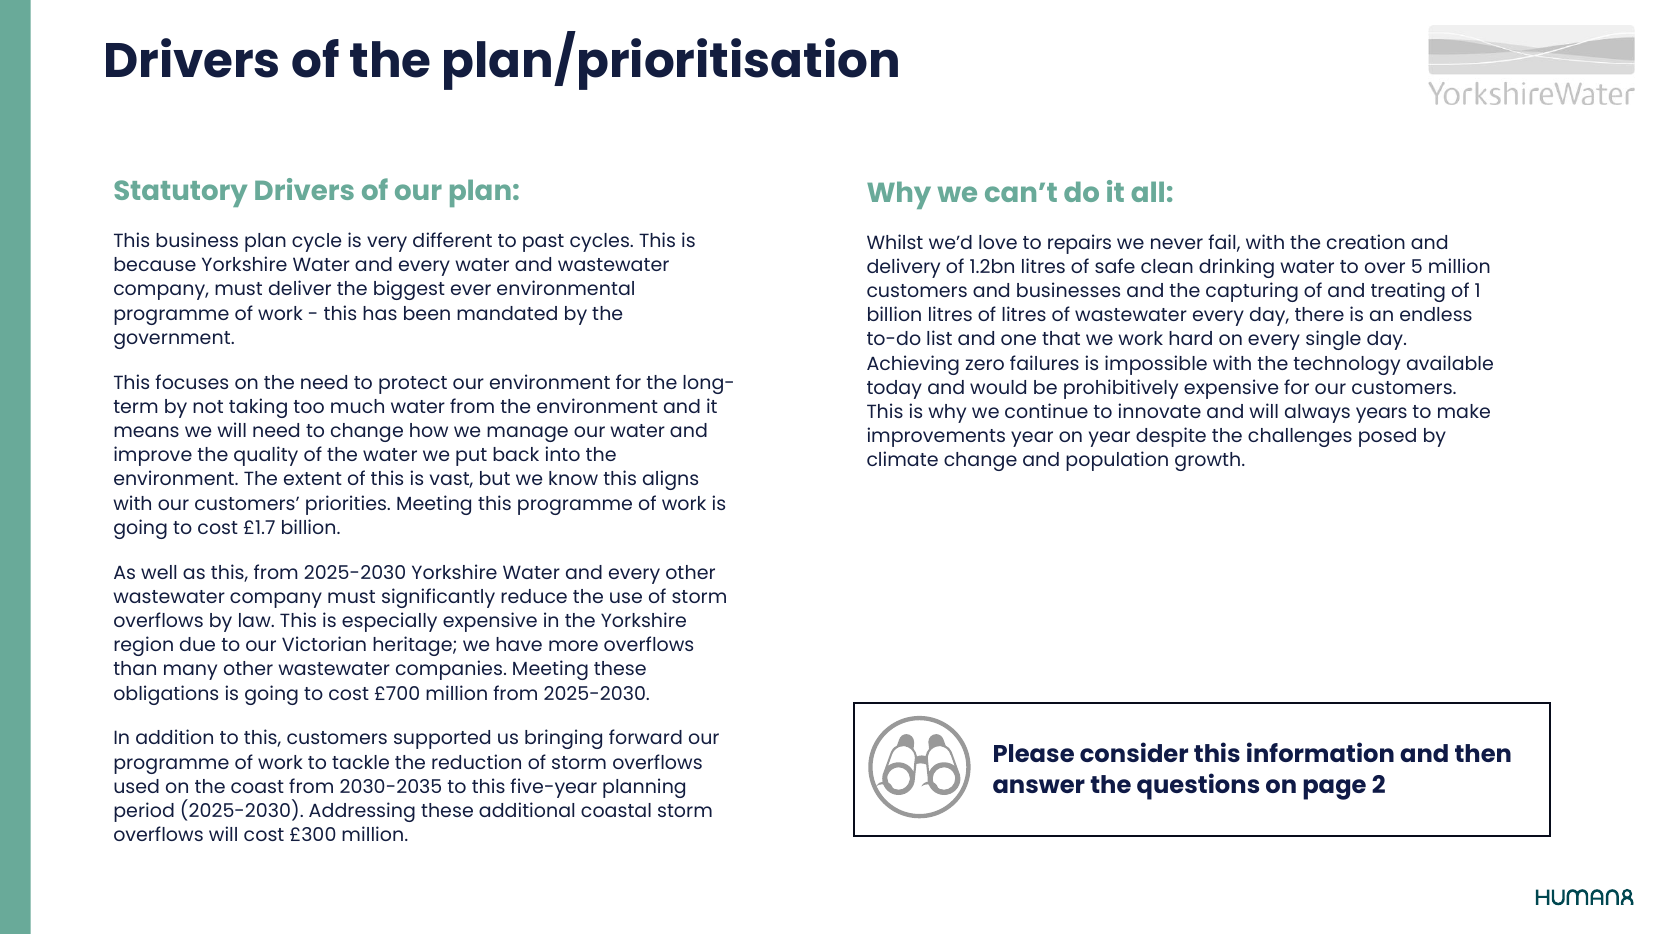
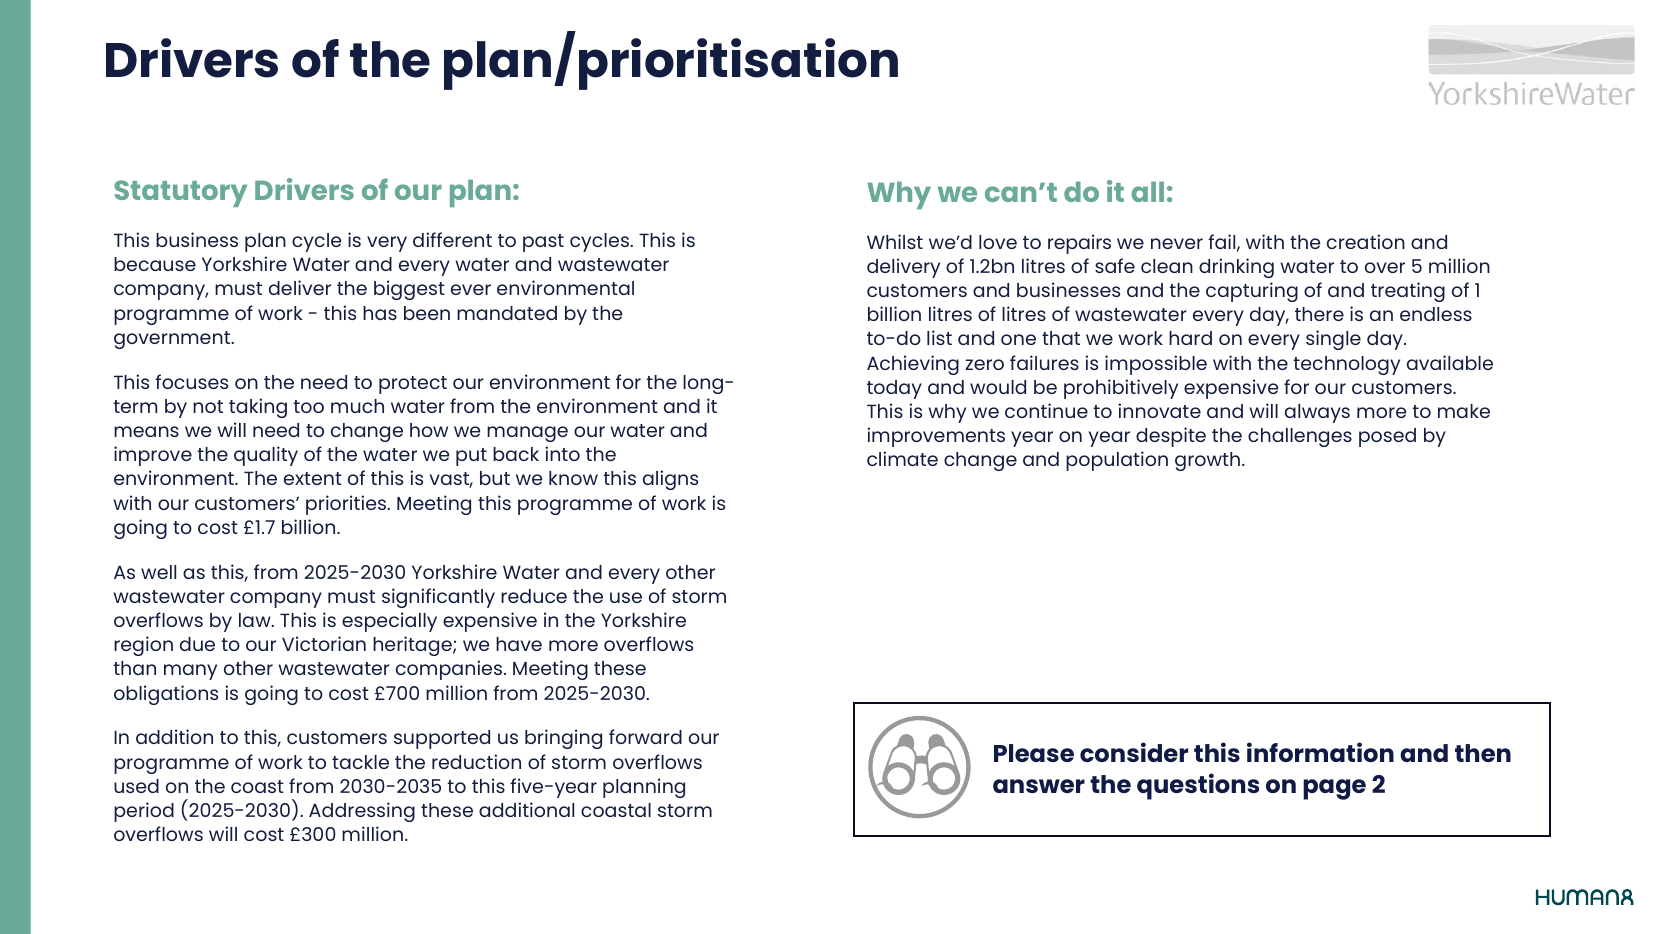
always years: years -> more (1382, 412)
